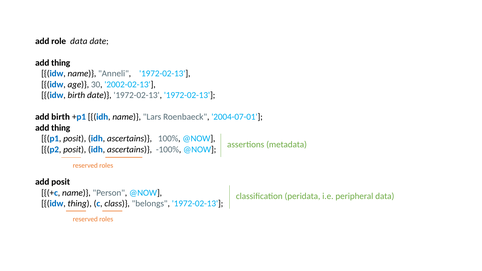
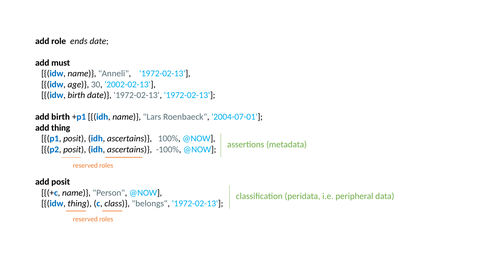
role data: data -> ends (79, 41)
thing: thing -> must (61, 63)
